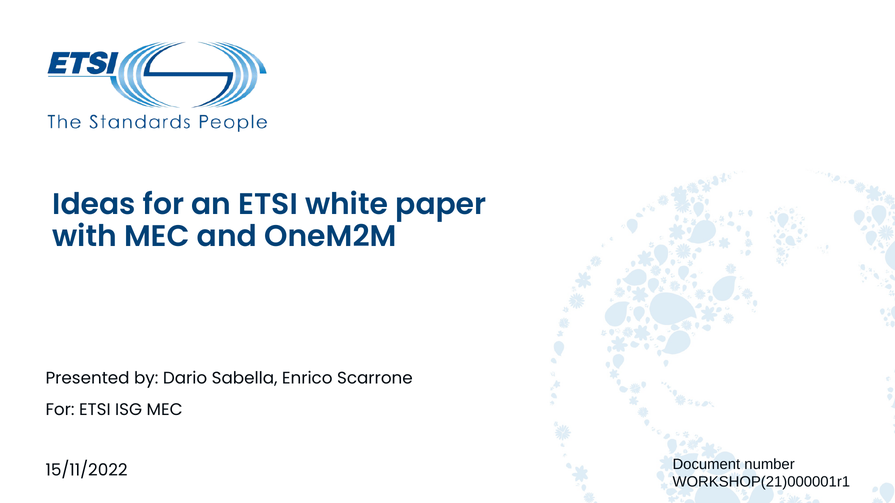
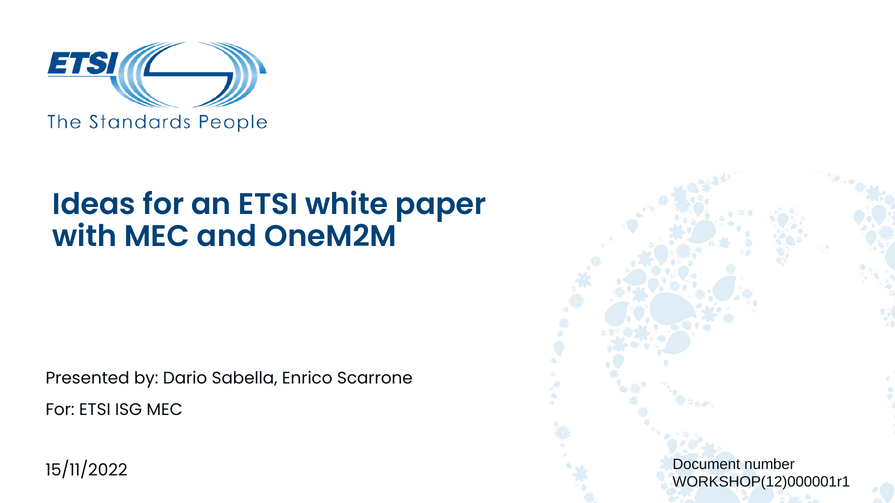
WORKSHOP(21)000001r1: WORKSHOP(21)000001r1 -> WORKSHOP(12)000001r1 (761, 482)
